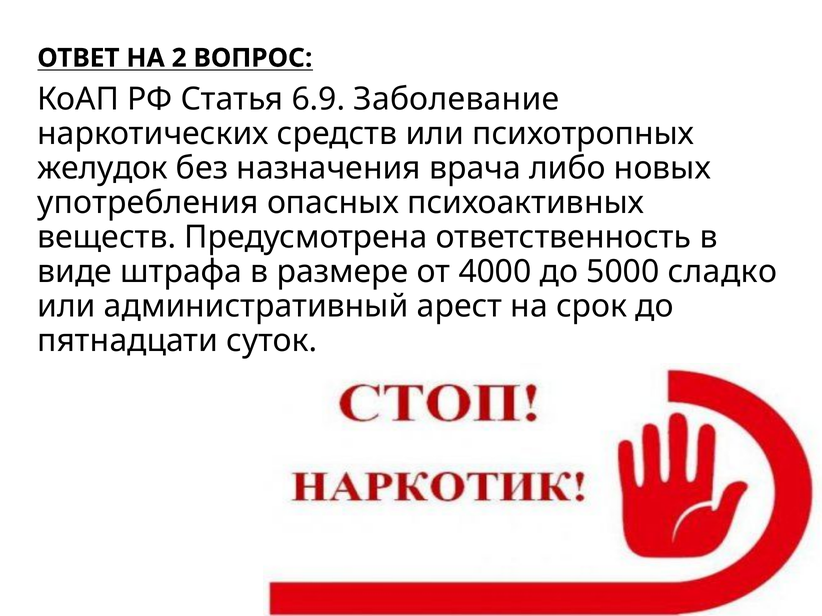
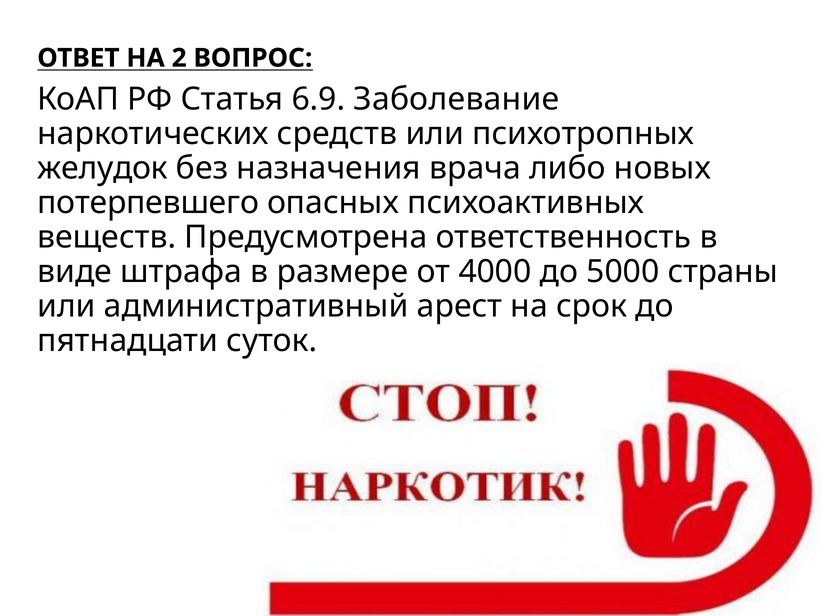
употребления: употребления -> потерпевшего (148, 203)
сладко: сладко -> страны (723, 272)
